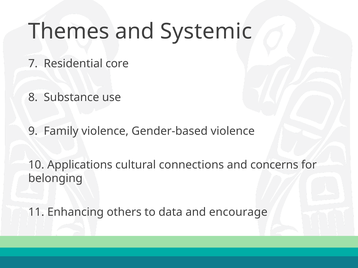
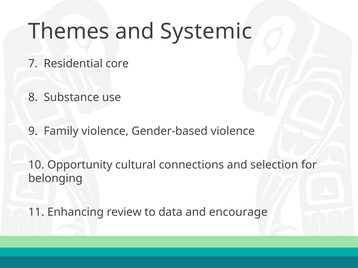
Applications: Applications -> Opportunity (80, 165)
concerns: concerns -> selection (274, 165)
others: others -> review (124, 213)
